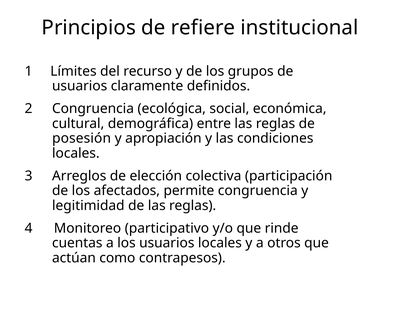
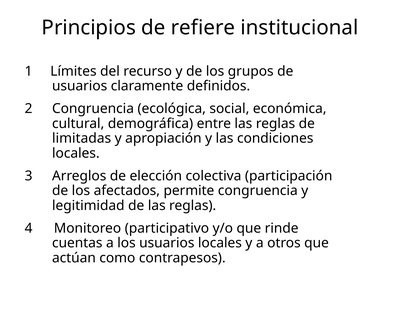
posesión: posesión -> limitadas (82, 138)
